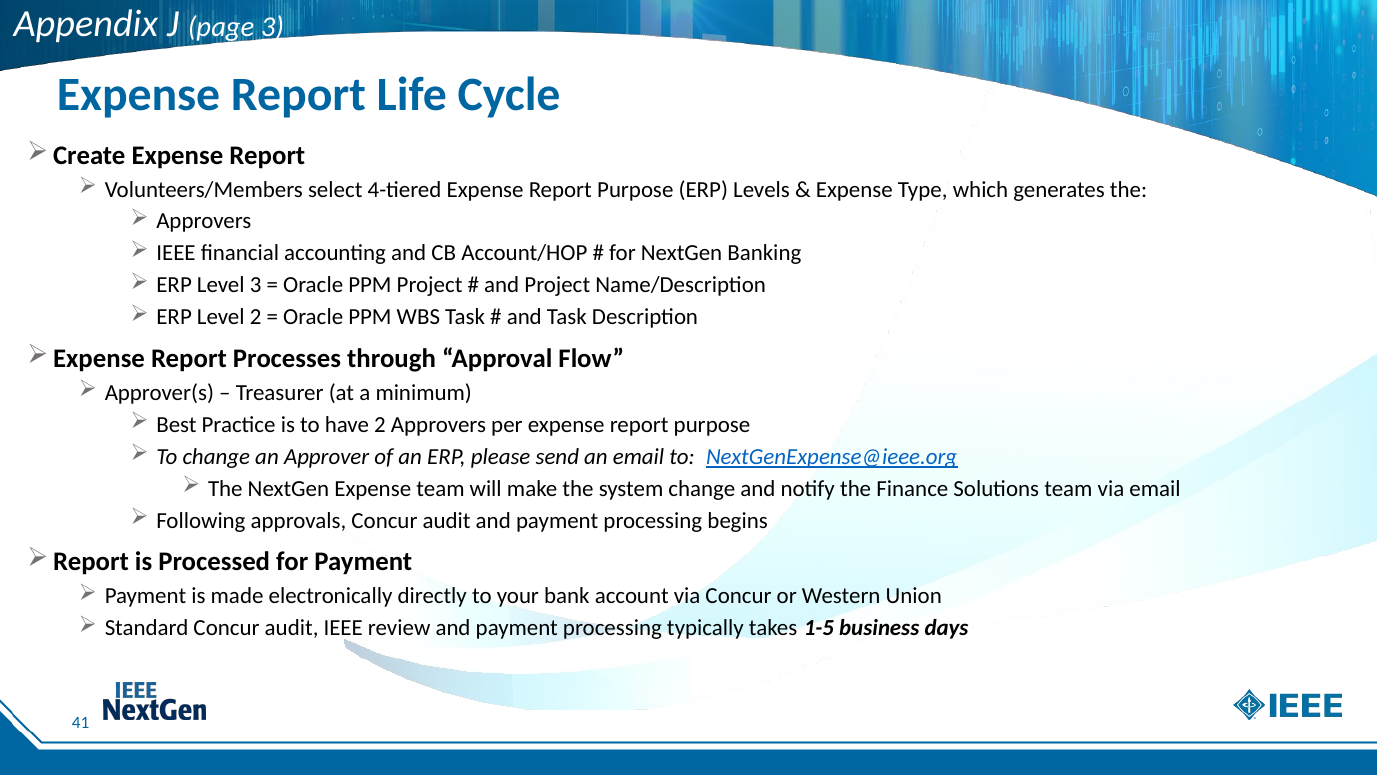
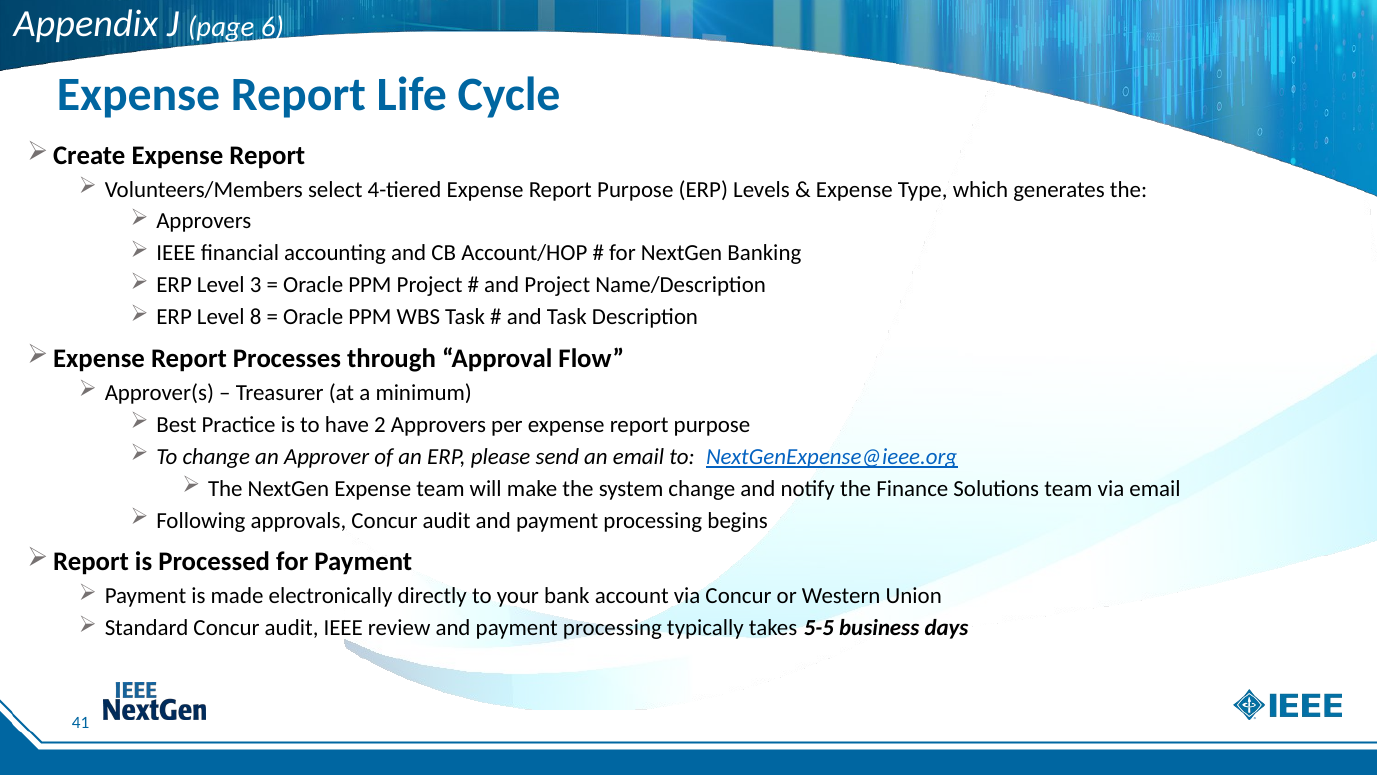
page 3: 3 -> 6 (272, 27)
Level 2: 2 -> 8 (256, 317)
1-5: 1-5 -> 5-5 (819, 628)
